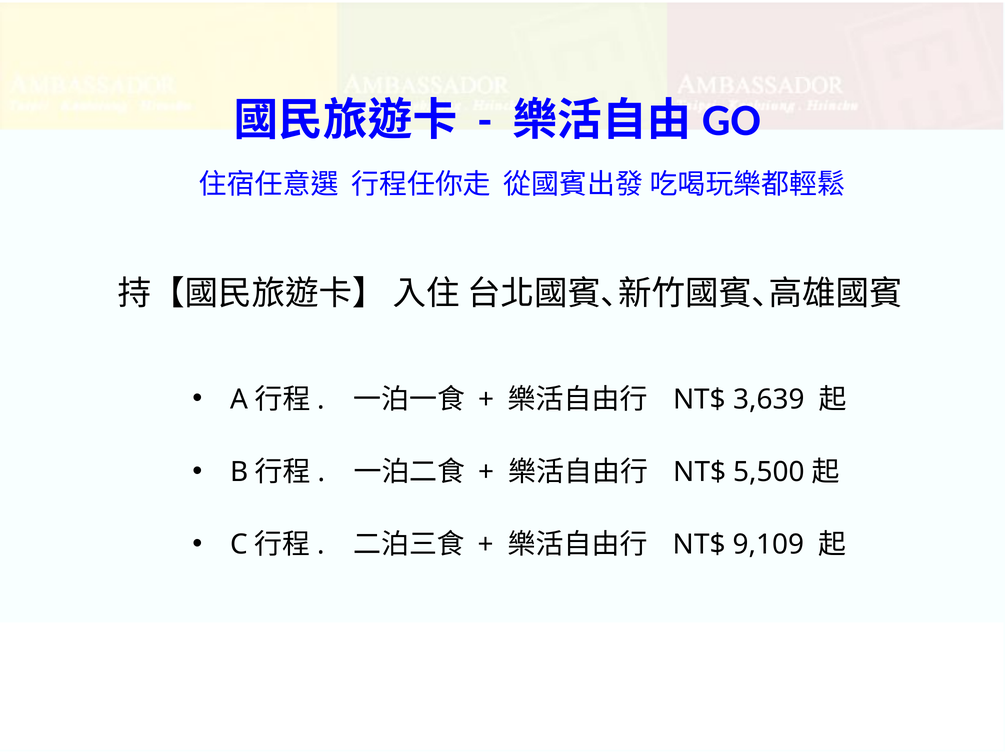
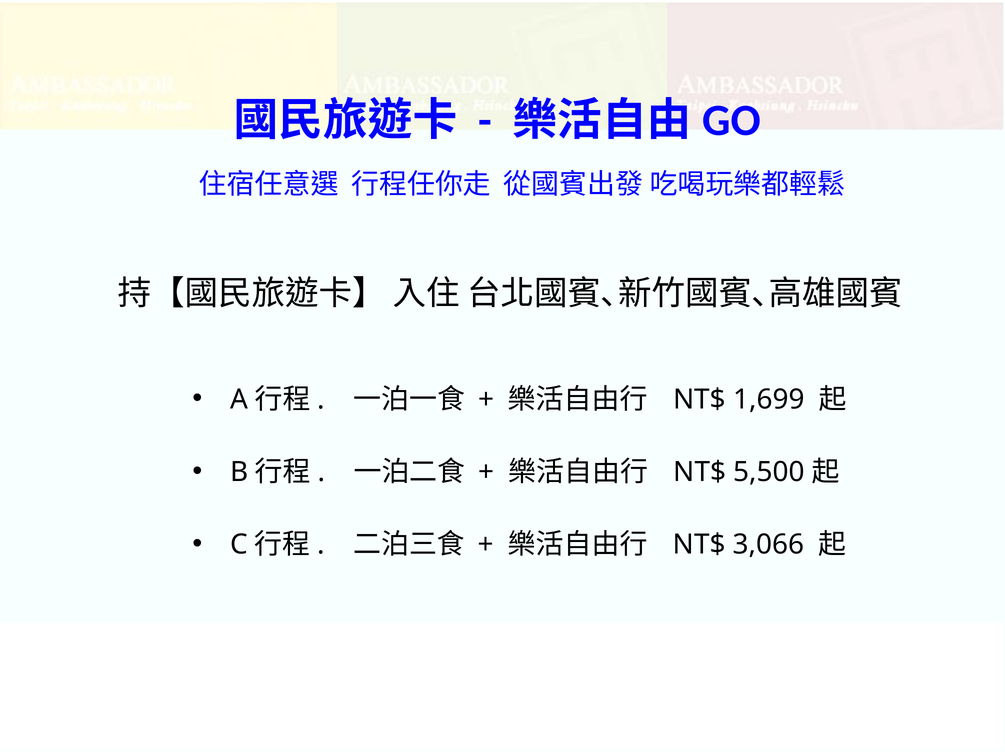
3,639: 3,639 -> 1,699 (769, 399)
9,109: 9,109 -> 3,066 (769, 544)
